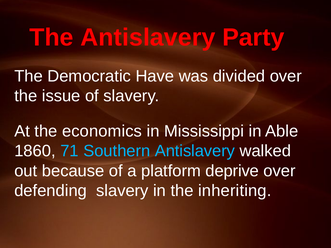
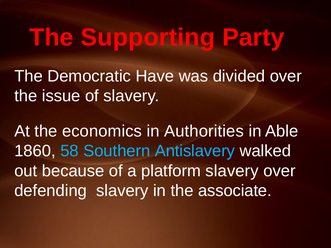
The Antislavery: Antislavery -> Supporting (148, 38)
Mississippi: Mississippi -> Authorities (204, 131)
71: 71 -> 58 (70, 151)
platform deprive: deprive -> slavery (232, 171)
inheriting: inheriting -> associate (235, 191)
